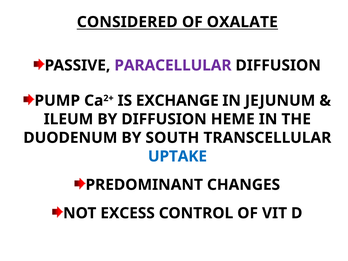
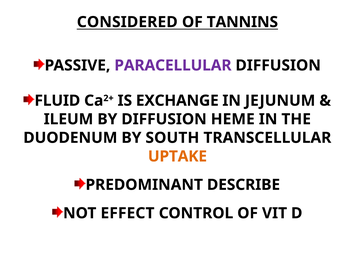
OXALATE: OXALATE -> TANNINS (242, 22)
PUMP: PUMP -> FLUID (57, 101)
UPTAKE colour: blue -> orange (177, 156)
CHANGES: CHANGES -> DESCRIBE (244, 185)
EXCESS: EXCESS -> EFFECT (127, 213)
